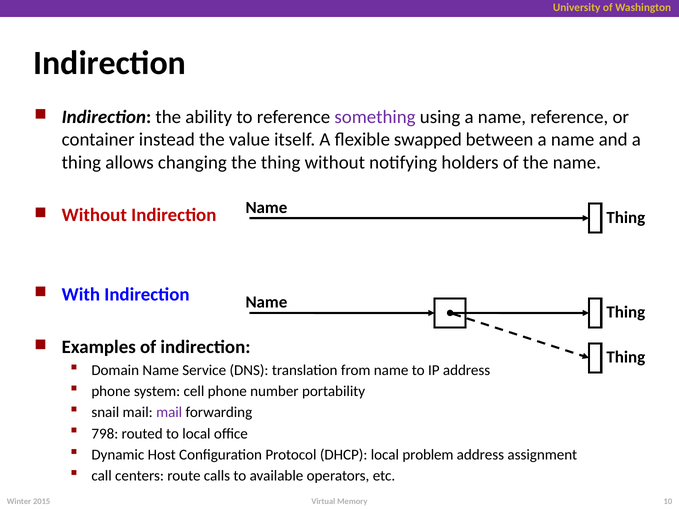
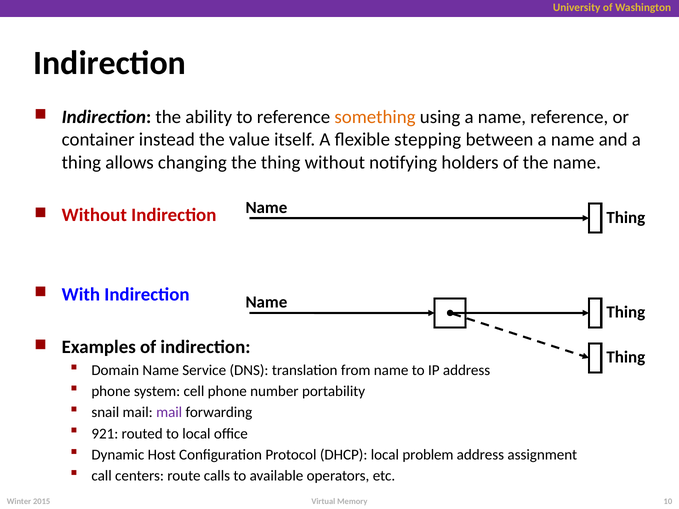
something colour: purple -> orange (375, 117)
swapped: swapped -> stepping (428, 140)
798: 798 -> 921 (105, 434)
